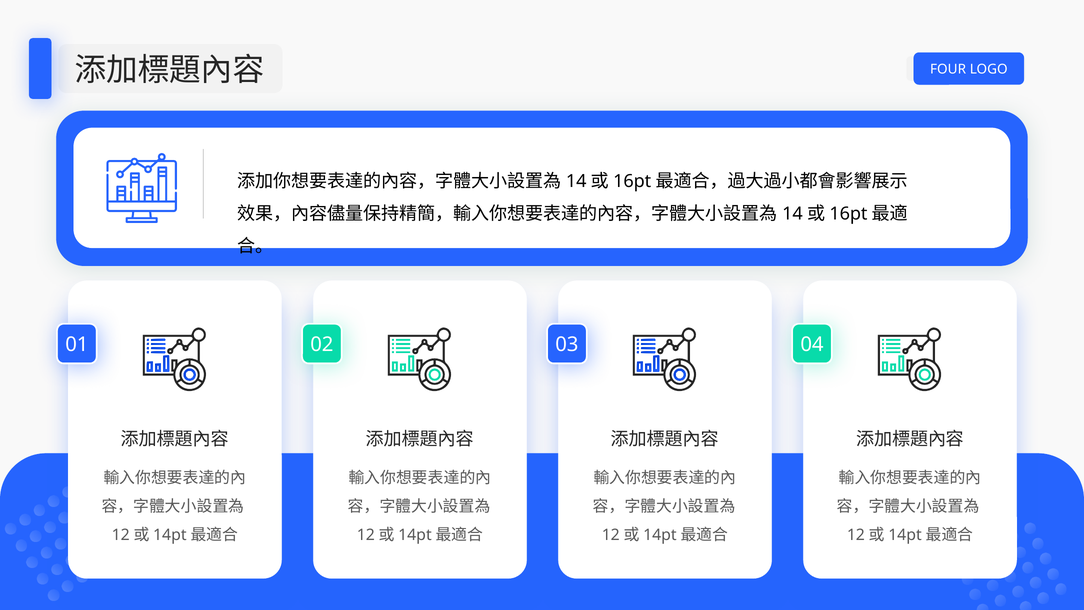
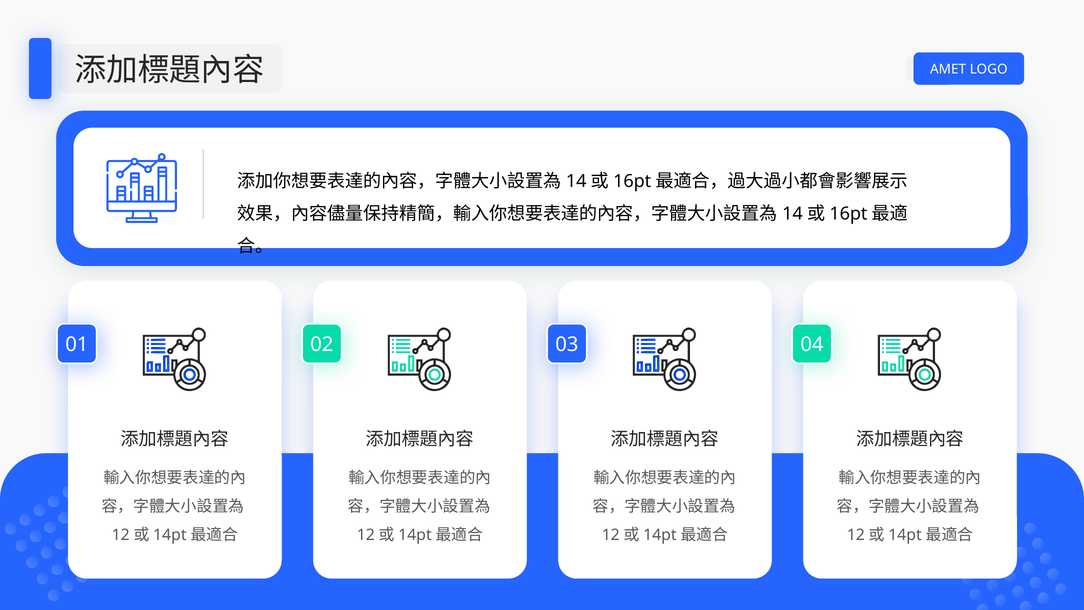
FOUR: FOUR -> AMET (948, 69)
